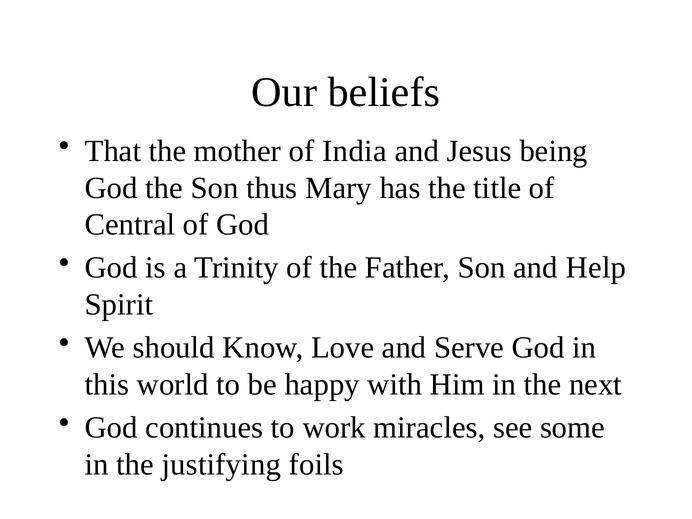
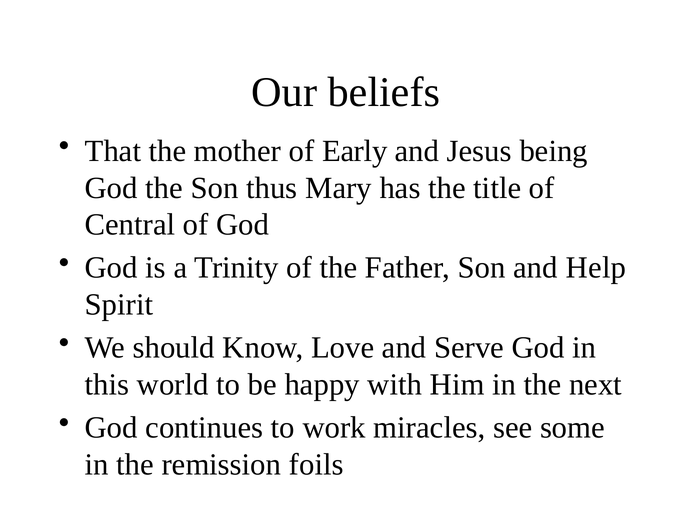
India: India -> Early (355, 151)
justifying: justifying -> remission (221, 465)
